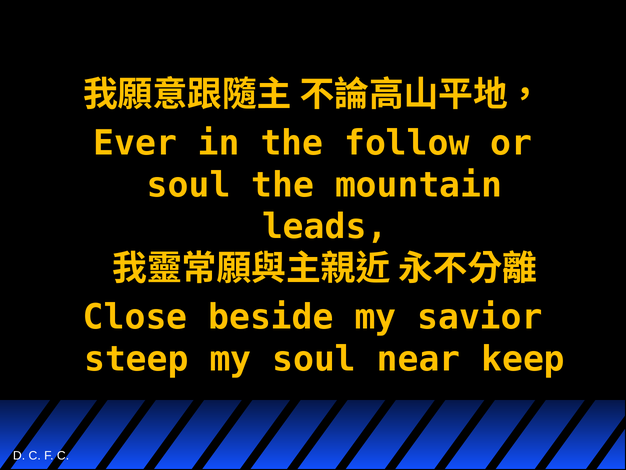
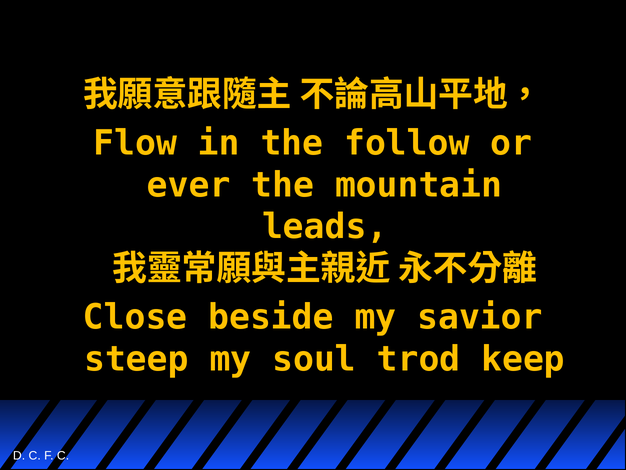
Ever: Ever -> Flow (135, 143)
soul: soul -> ever (189, 185)
near: near -> trod (419, 359)
